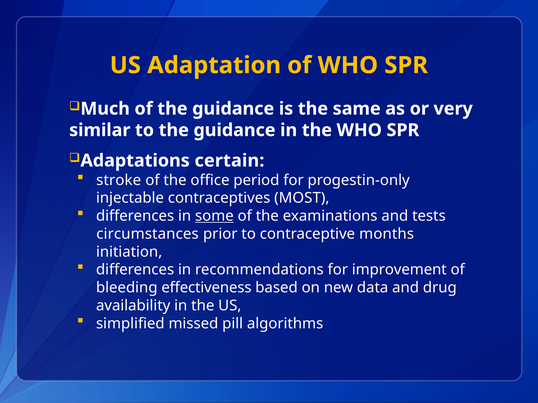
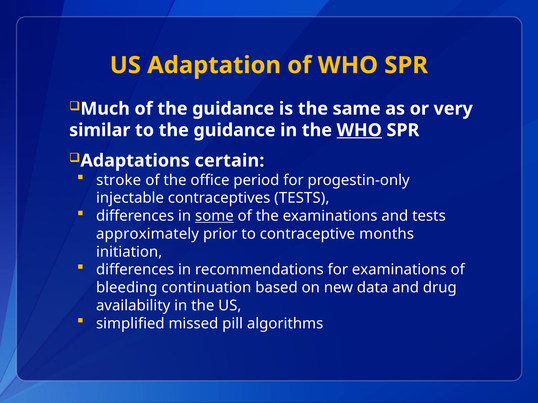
WHO underline: none -> present (359, 130)
contraceptives MOST: MOST -> TESTS (302, 198)
circumstances: circumstances -> approximately (148, 234)
for improvement: improvement -> examinations (399, 270)
effectiveness: effectiveness -> continuation (206, 288)
